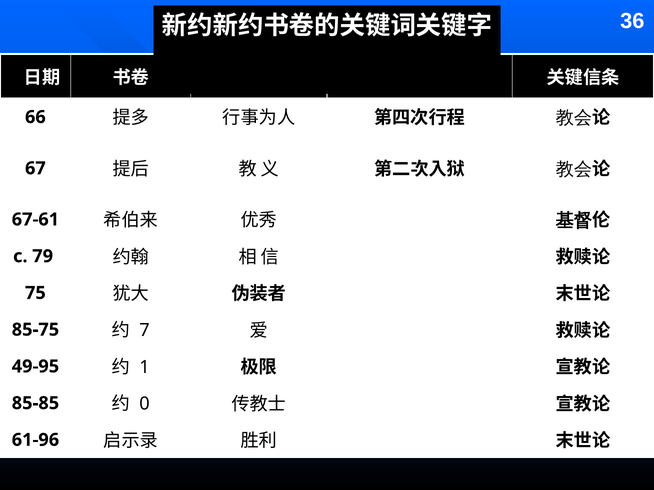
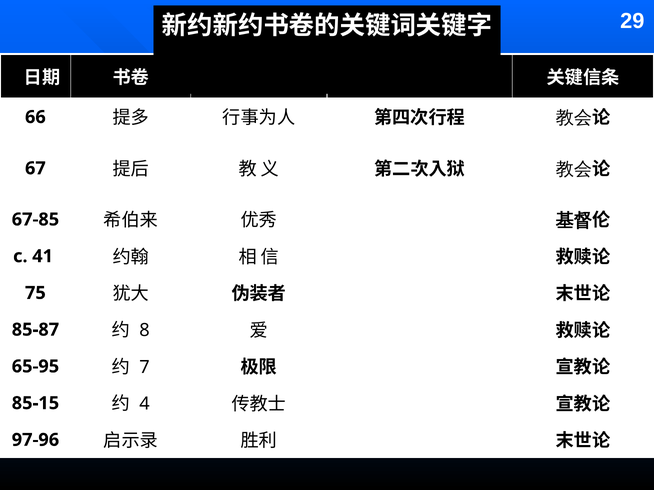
36: 36 -> 29 (632, 21)
67-61: 67-61 -> 67-85 (35, 220)
79: 79 -> 41 (43, 256)
85-75: 85-75 -> 85-87 (35, 330)
7: 7 -> 8 (145, 331)
49-95: 49-95 -> 65-95 (35, 367)
1: 1 -> 7 (145, 368)
85-85: 85-85 -> 85-15 (35, 404)
0: 0 -> 4 (145, 404)
61-96: 61-96 -> 97-96 (35, 440)
